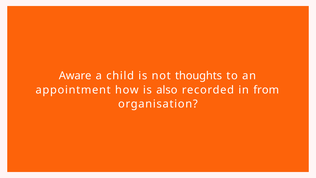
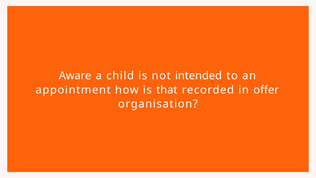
thoughts: thoughts -> intended (198, 76)
also: also -> that (167, 90)
from: from -> offer (266, 90)
